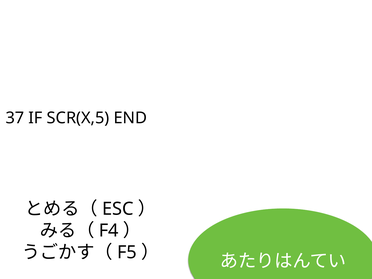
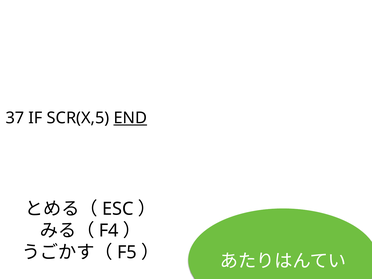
END underline: none -> present (130, 118)
